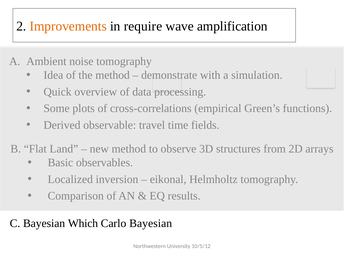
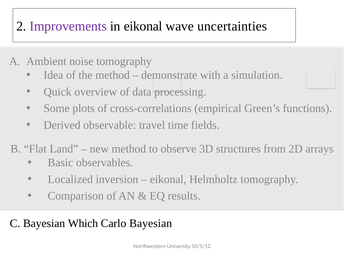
Improvements colour: orange -> purple (68, 26)
in require: require -> eikonal (143, 26)
amplification: amplification -> uncertainties (232, 26)
